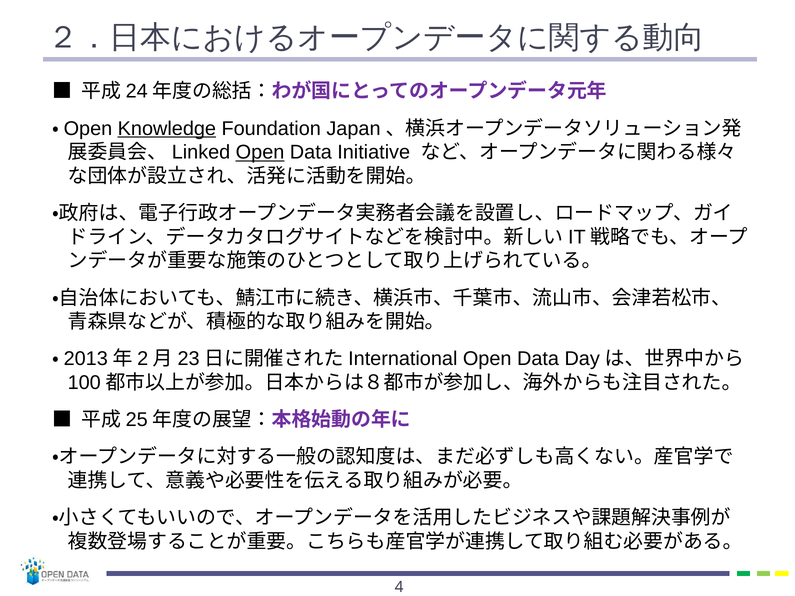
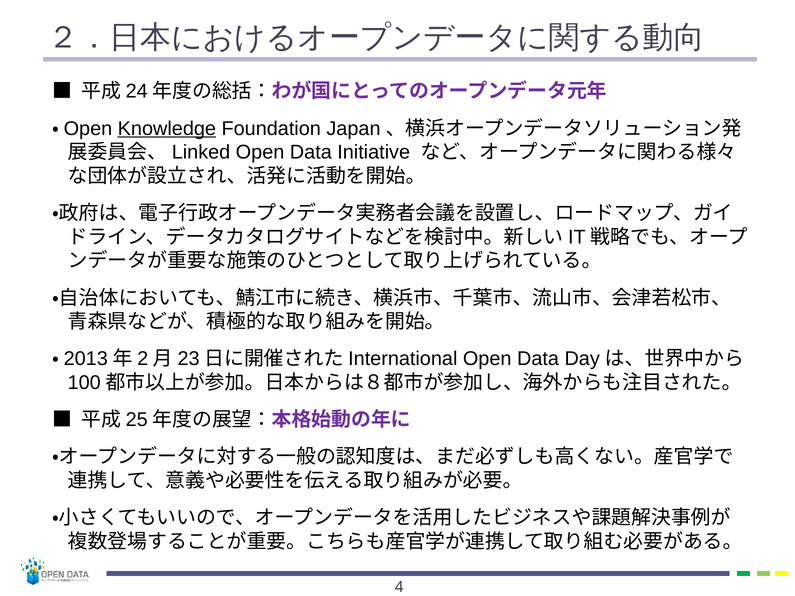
Open underline: present -> none (260, 152)
